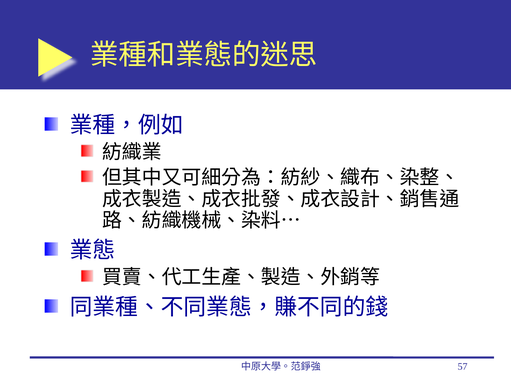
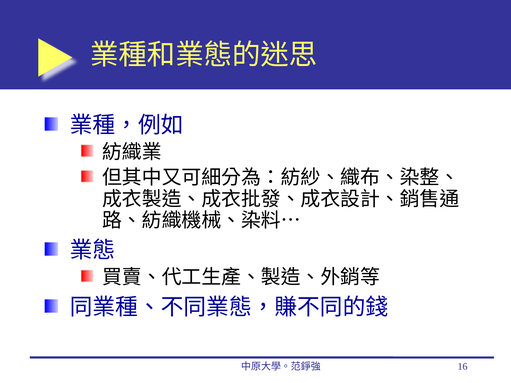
57: 57 -> 16 (463, 367)
